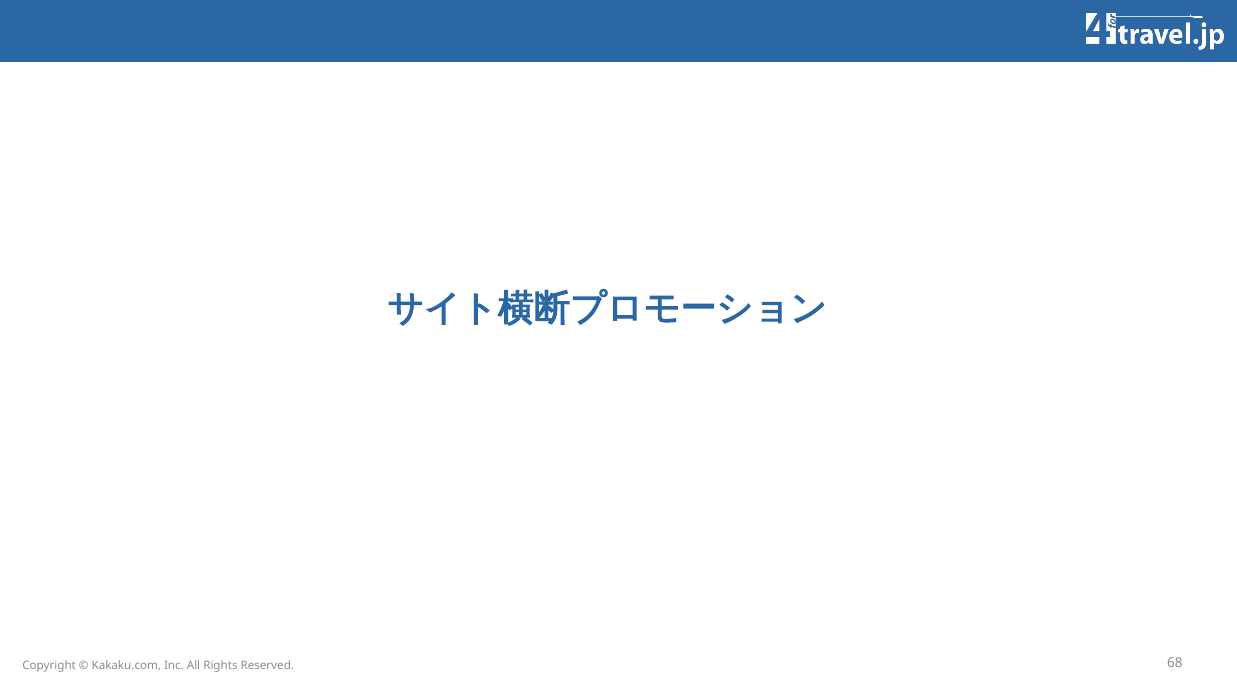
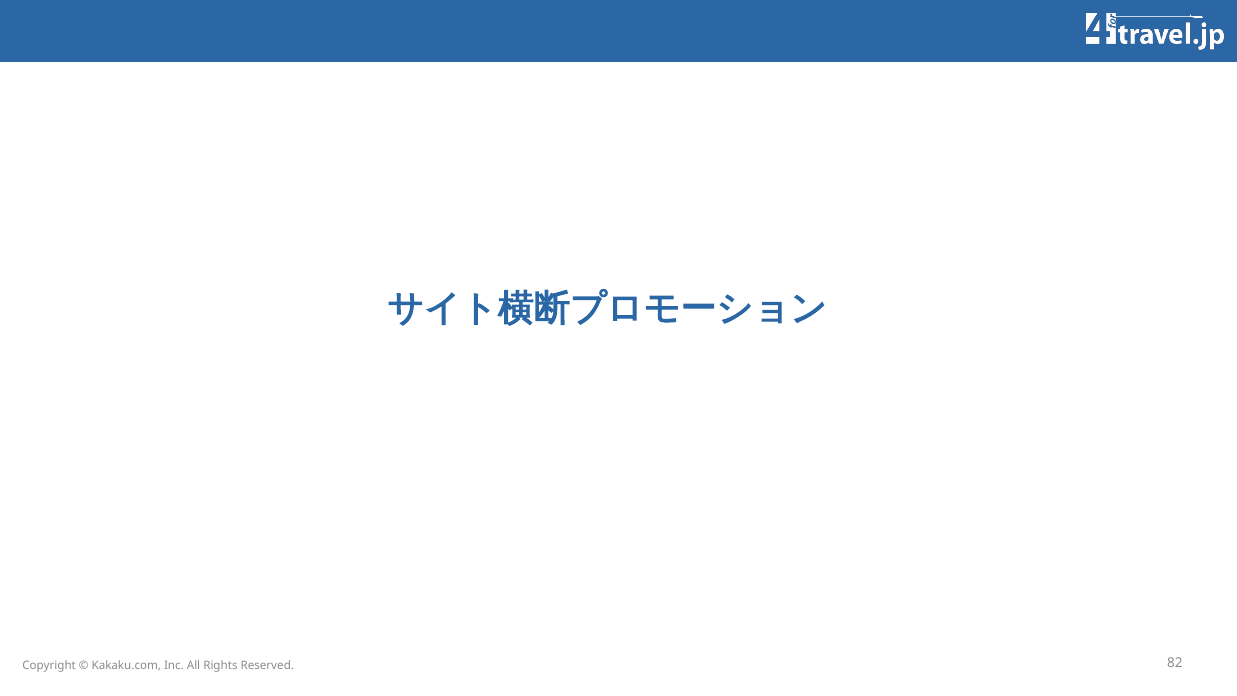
68: 68 -> 82 (1175, 663)
